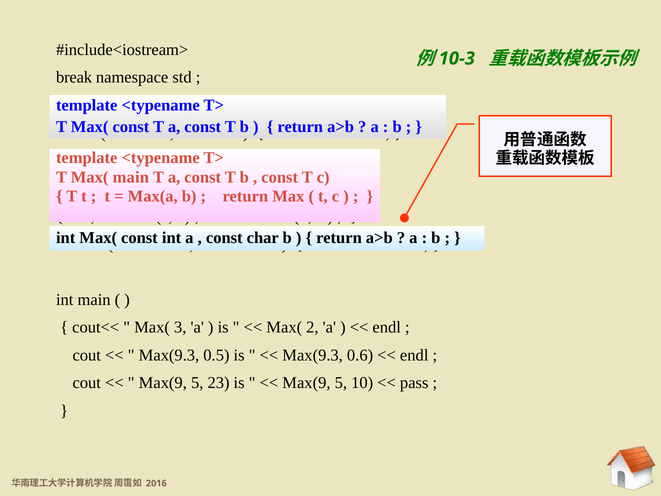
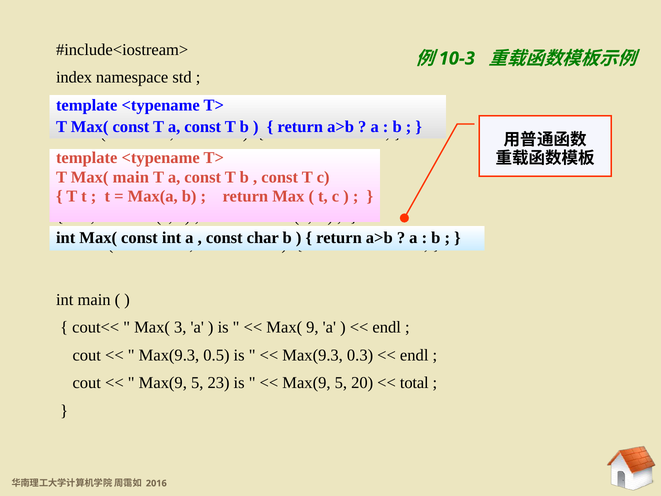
break: break -> index (74, 77)
2: 2 -> 9 (312, 327)
0.6: 0.6 -> 0.3 (360, 355)
10: 10 -> 20 (362, 383)
pass: pass -> total (414, 383)
